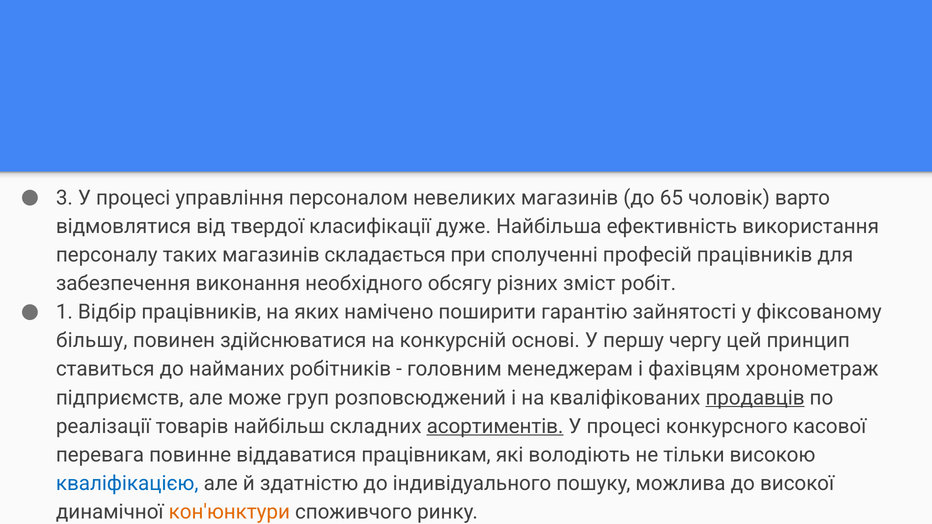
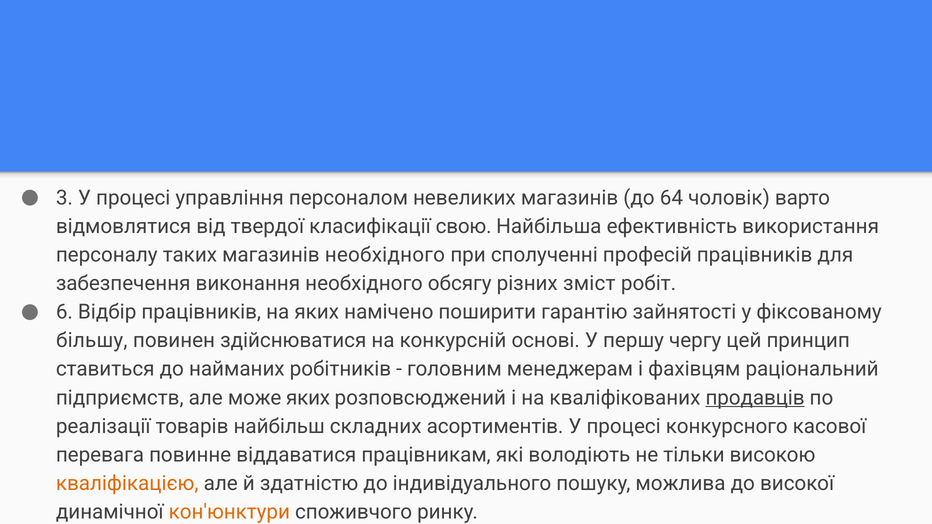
65: 65 -> 64 (671, 198)
дуже: дуже -> свою (464, 227)
магазинів складається: складається -> необхідного (385, 255)
1: 1 -> 6 (64, 312)
хронометраж: хронометраж -> раціональний (812, 369)
може груп: груп -> яких (308, 398)
асортиментів underline: present -> none (495, 426)
кваліфікацією colour: blue -> orange (127, 484)
